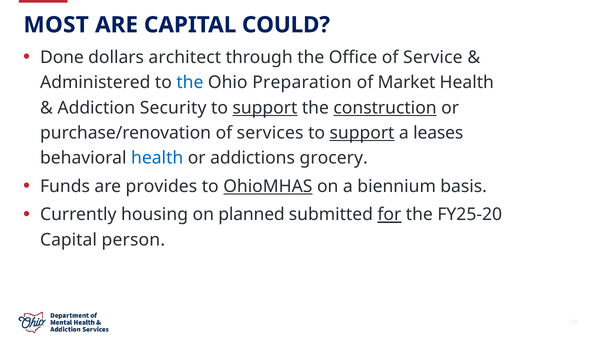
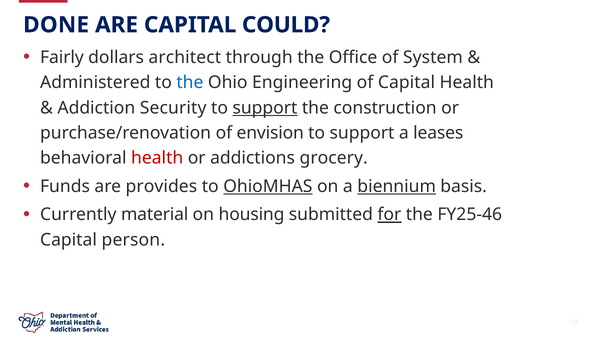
MOST: MOST -> DONE (56, 25)
Done: Done -> Fairly (62, 57)
Service: Service -> System (433, 57)
Preparation: Preparation -> Engineering (302, 83)
of Market: Market -> Capital (406, 83)
construction underline: present -> none (385, 108)
services: services -> envision (270, 133)
support underline: present -> none (362, 133)
health colour: blue -> red (157, 158)
biennium underline: none -> present (397, 186)
housing: housing -> material (155, 215)
planned: planned -> housing (252, 215)
FY25-20: FY25-20 -> FY25-46 (470, 215)
